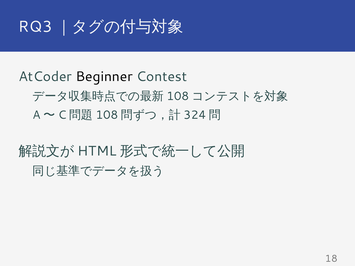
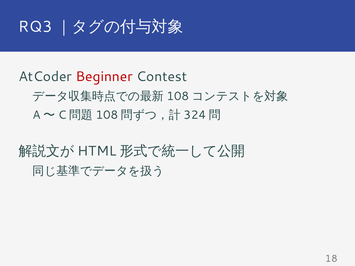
Beginner colour: black -> red (104, 77)
